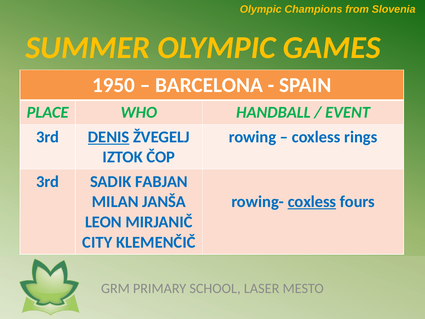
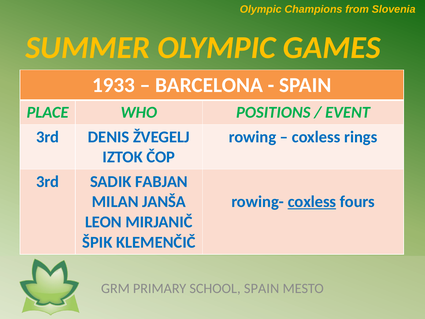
1950: 1950 -> 1933 (114, 85)
HANDBALL: HANDBALL -> POSITIONS (273, 112)
DENIS underline: present -> none (109, 137)
CITY: CITY -> ŠPIK (97, 242)
SCHOOL LASER: LASER -> SPAIN (262, 288)
